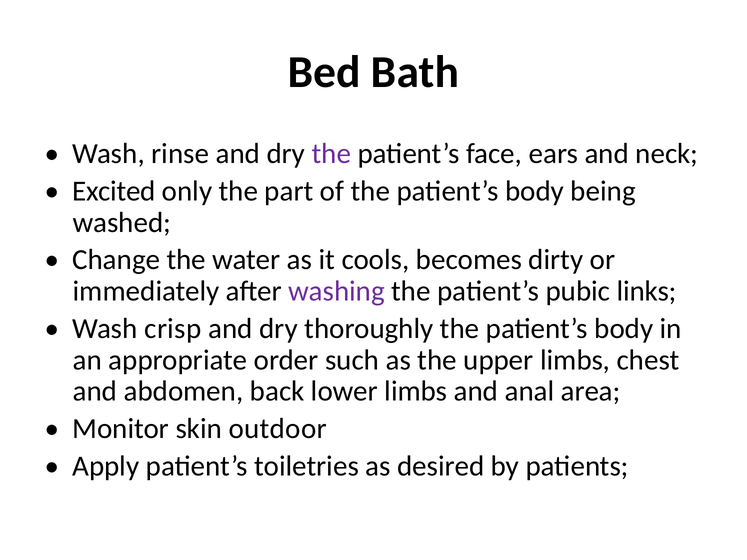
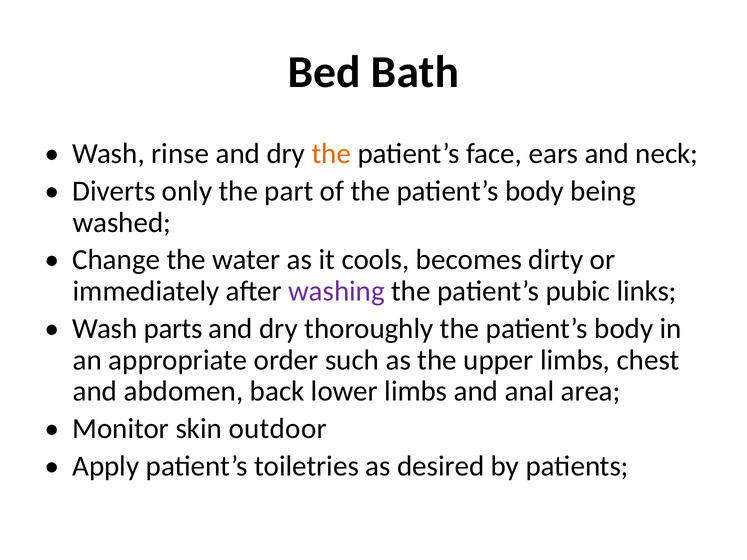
the colour: purple -> orange (331, 154)
Excited: Excited -> Diverts (114, 191)
crisp: crisp -> parts (173, 329)
